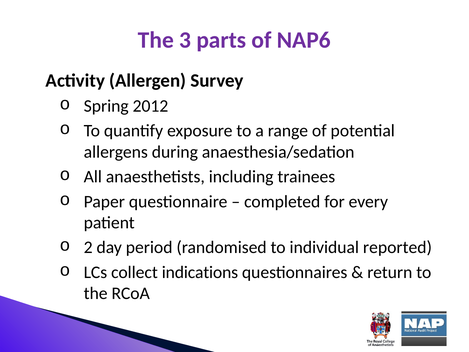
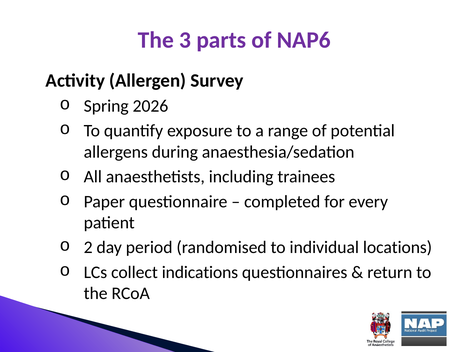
2012: 2012 -> 2026 (150, 106)
reported: reported -> locations (398, 247)
